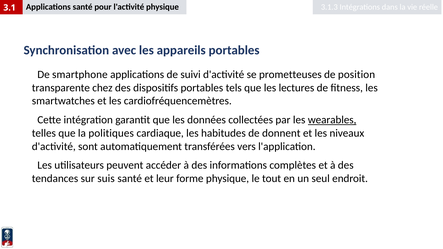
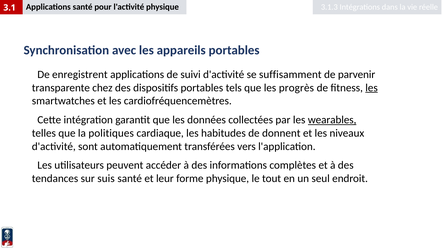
smartphone: smartphone -> enregistrent (80, 74)
prometteuses: prometteuses -> suffisamment (290, 74)
position: position -> parvenir (357, 74)
lectures: lectures -> progrès (296, 88)
les underline: none -> present (372, 88)
